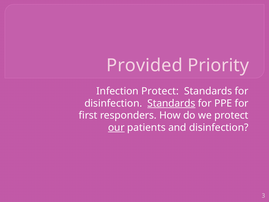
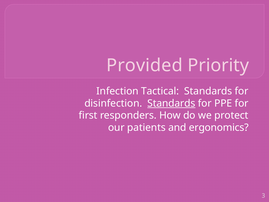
Infection Protect: Protect -> Tactical (160, 91)
our underline: present -> none (116, 127)
and disinfection: disinfection -> ergonomics (219, 127)
